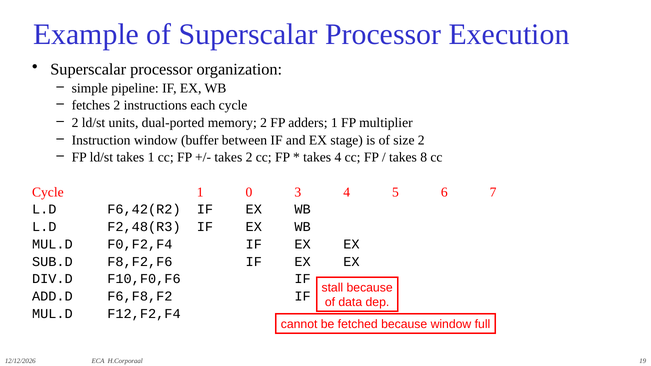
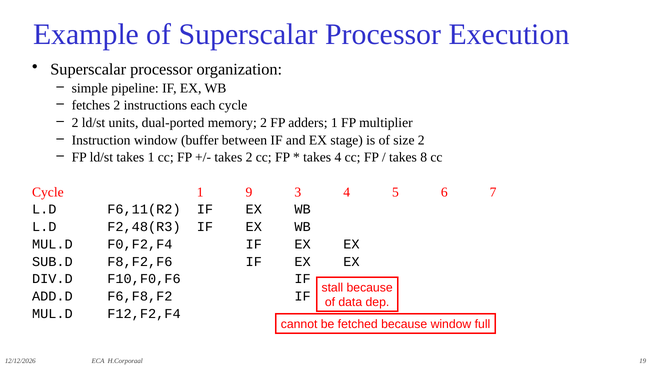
0: 0 -> 9 (249, 192)
F6,42(R2: F6,42(R2 -> F6,11(R2 (144, 210)
